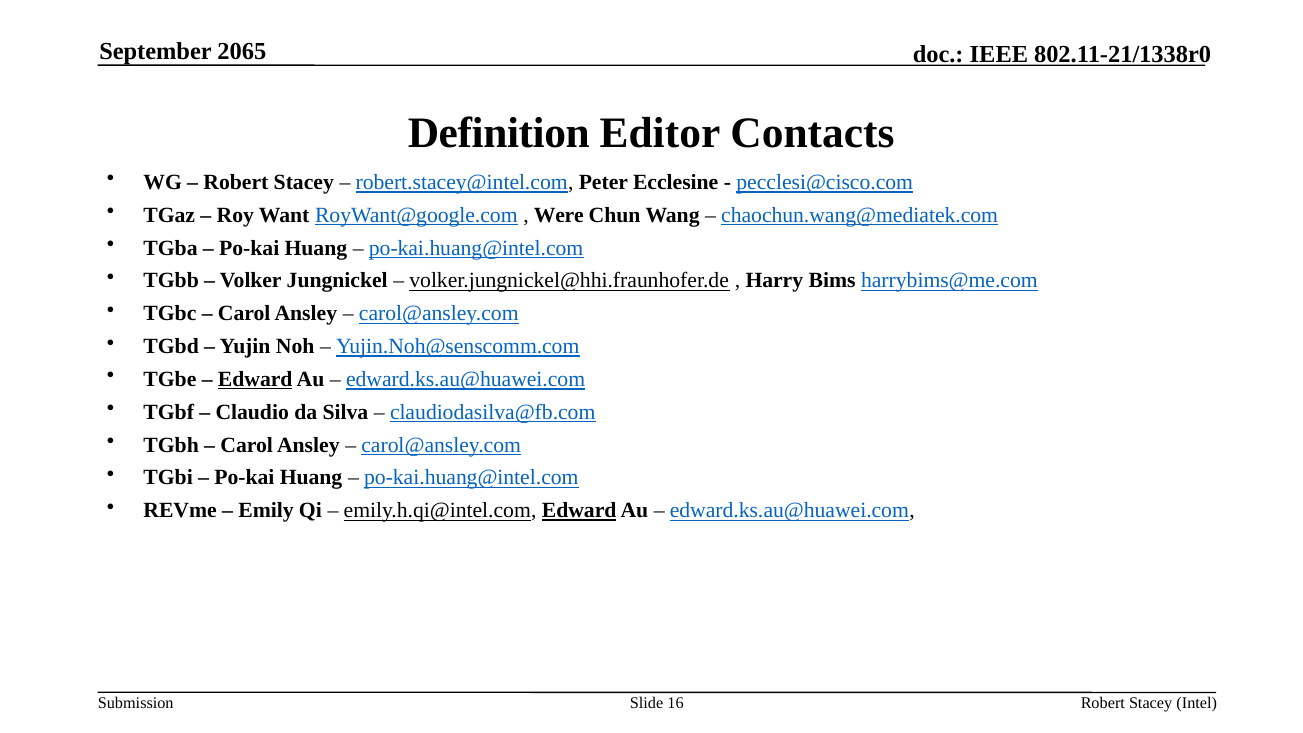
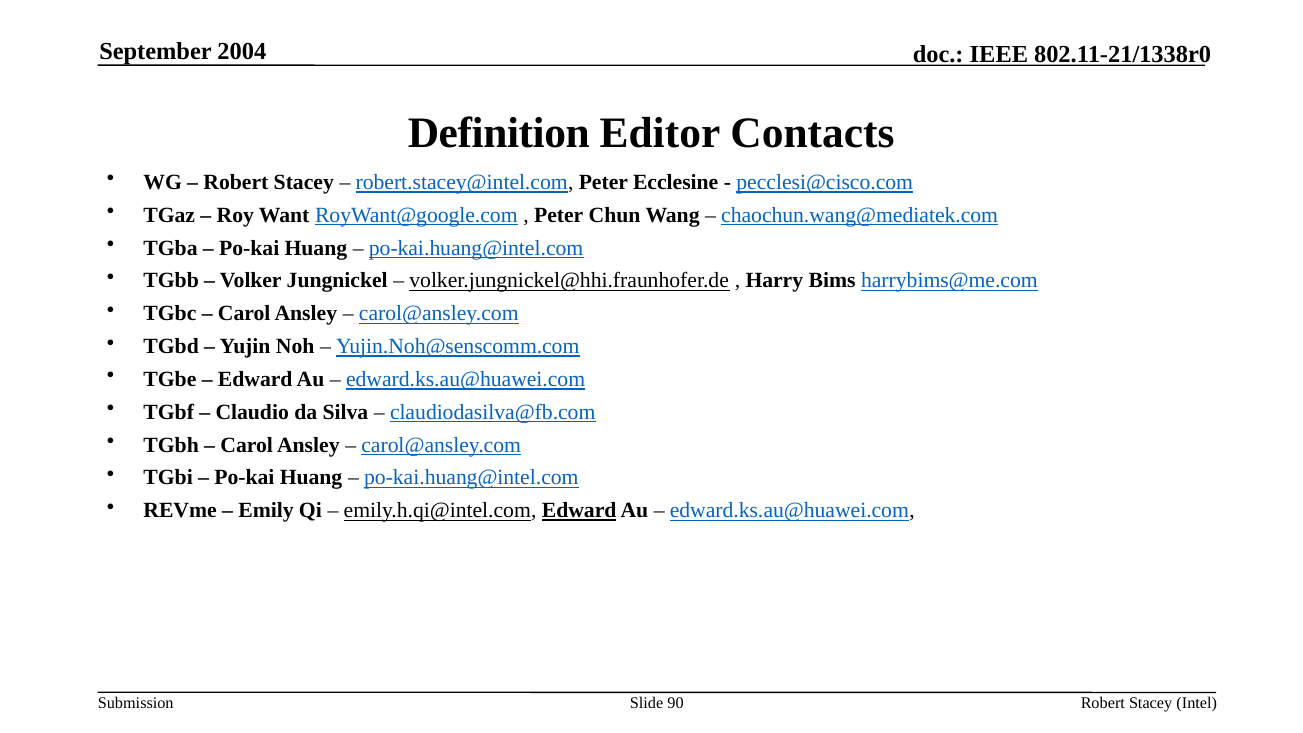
2065: 2065 -> 2004 (242, 52)
Were: Were -> Peter (559, 215)
Edward underline: present -> none (255, 379)
16: 16 -> 90 (676, 703)
